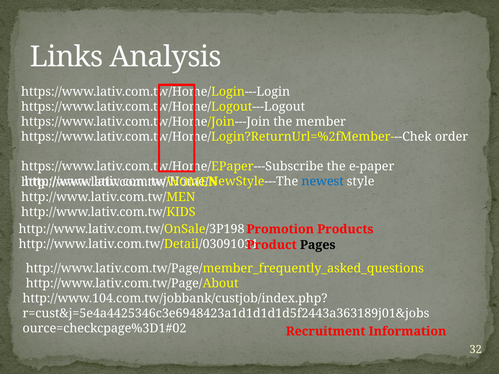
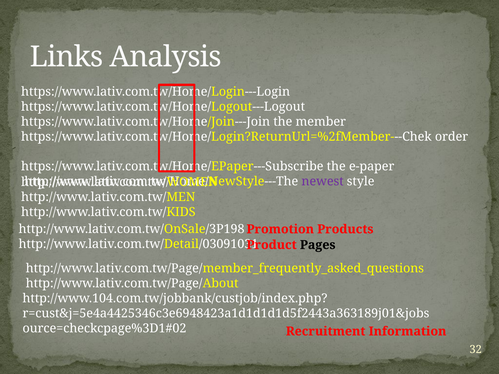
newest colour: blue -> purple (323, 182)
